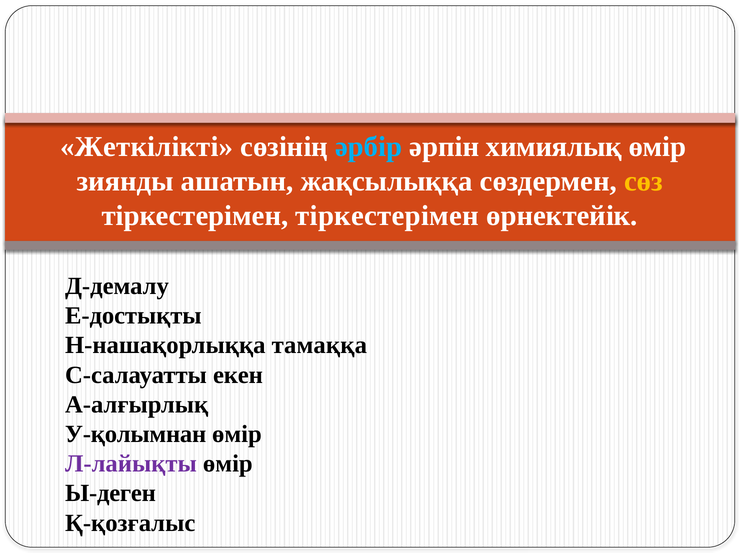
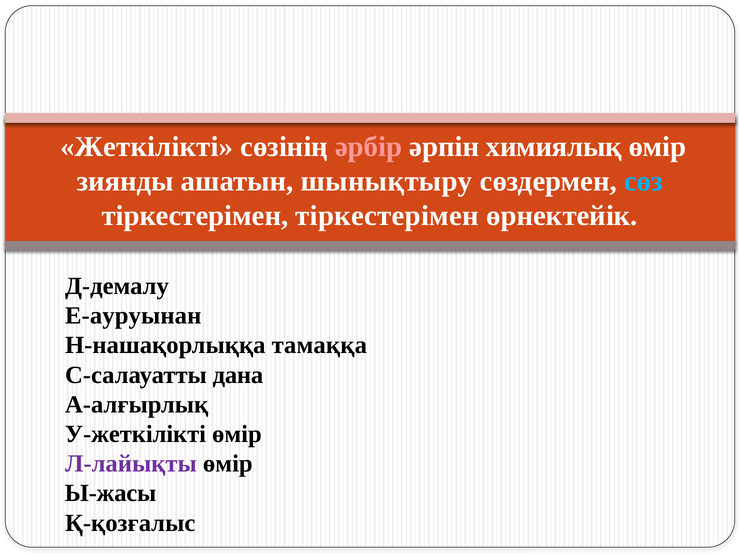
әрбір colour: light blue -> pink (369, 147)
жақсылыққа: жақсылыққа -> шынықтыру (387, 181)
сөз colour: yellow -> light blue (643, 181)
Е-достықты: Е-достықты -> Е-ауруынан (133, 316)
екен: екен -> дана (238, 375)
У-қолымнан: У-қолымнан -> У-жеткілікті (136, 434)
Ы-деген: Ы-деген -> Ы-жасы (110, 493)
